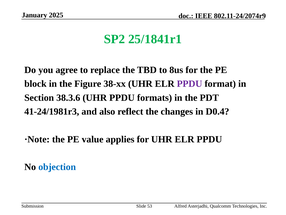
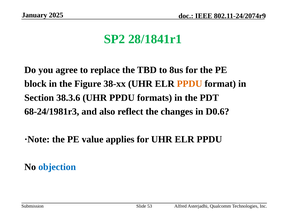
25/1841r1: 25/1841r1 -> 28/1841r1 (155, 39)
PPDU colour: purple -> orange (190, 84)
41-24/1981r3: 41-24/1981r3 -> 68-24/1981r3 (52, 111)
D0.4: D0.4 -> D0.6 (217, 111)
